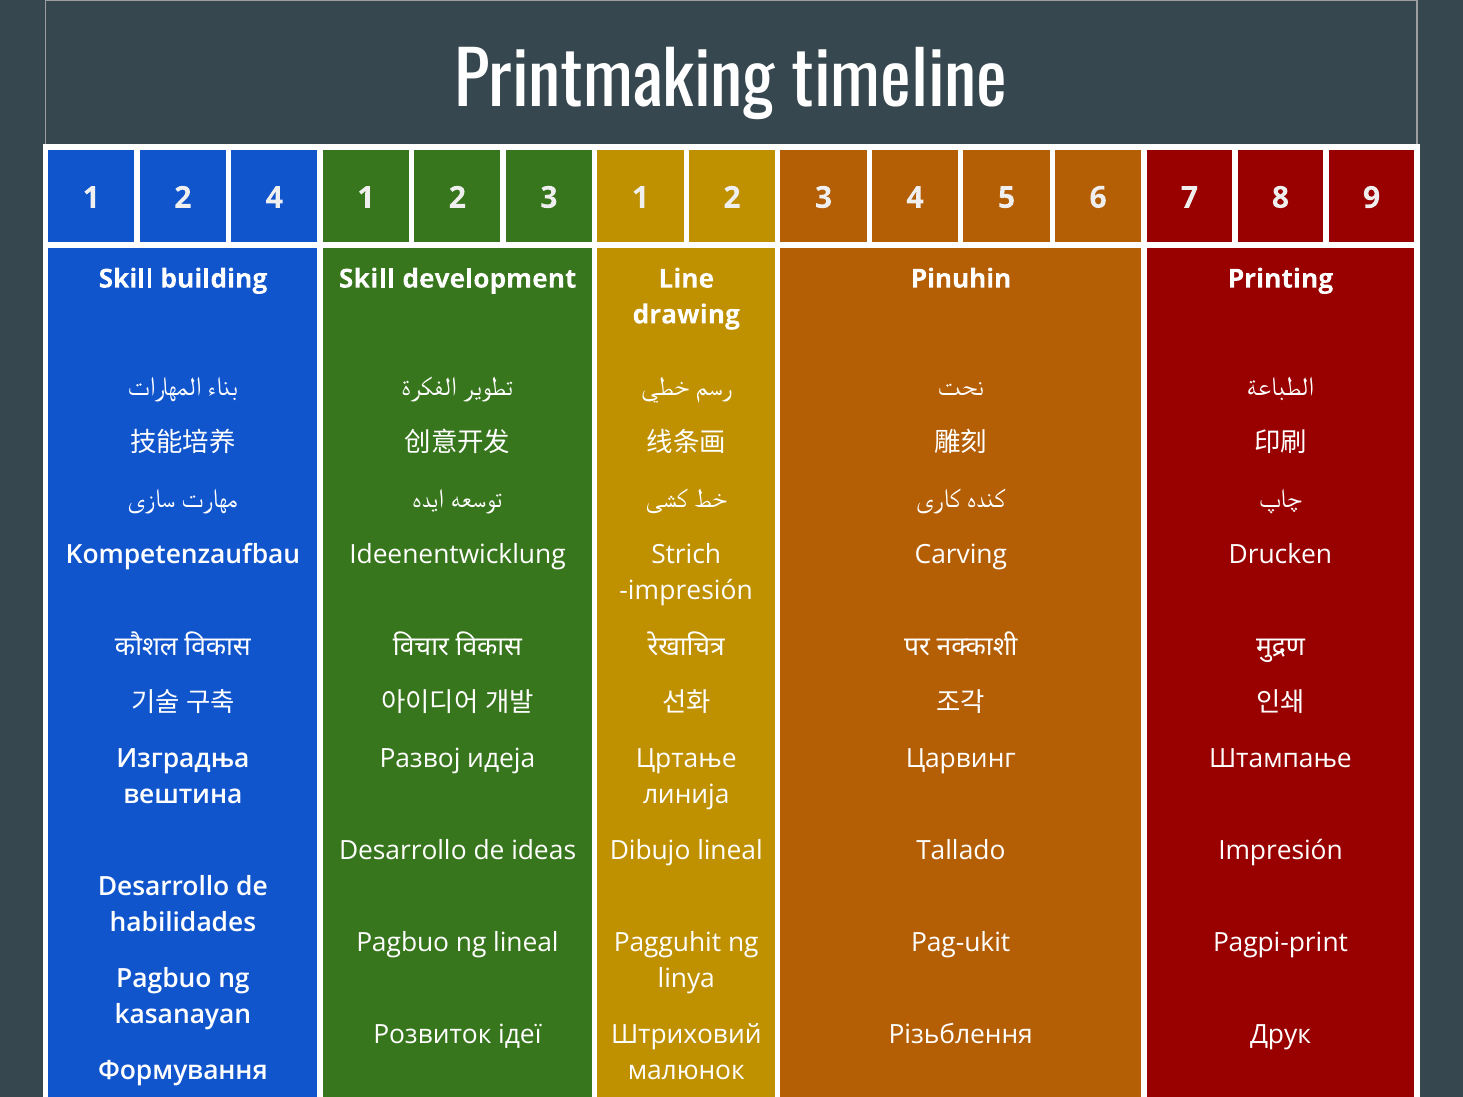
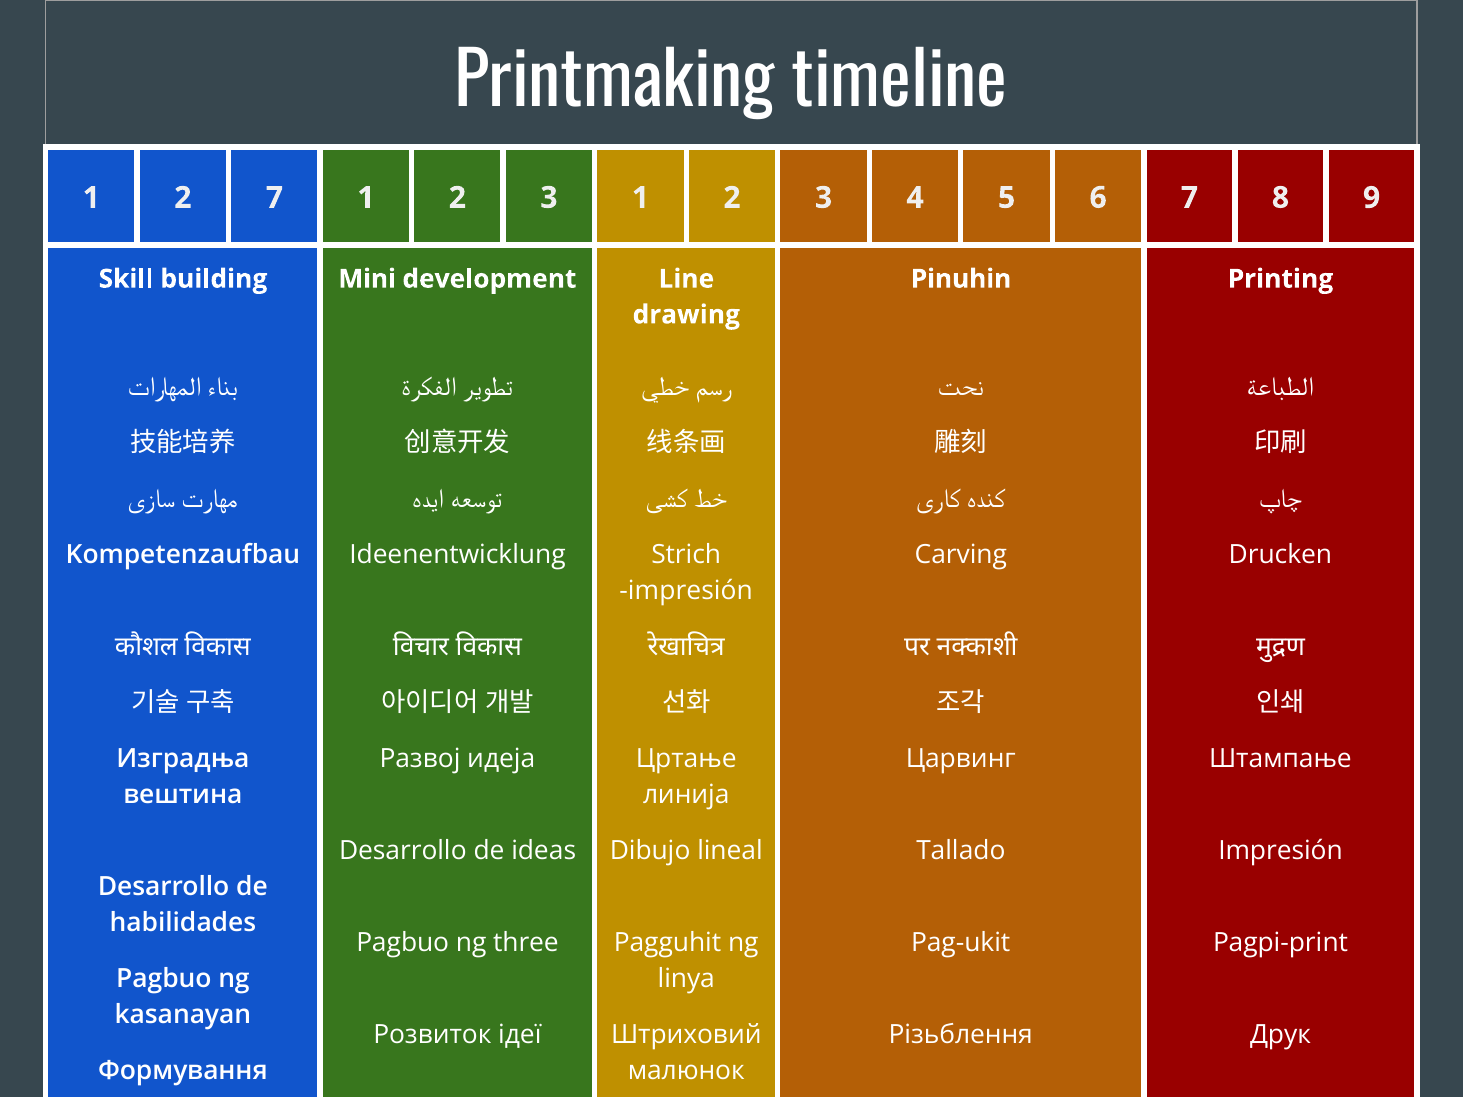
2 4: 4 -> 7 (274, 198)
Skill: Skill -> Mini (367, 279)
ng lineal: lineal -> three (526, 943)
